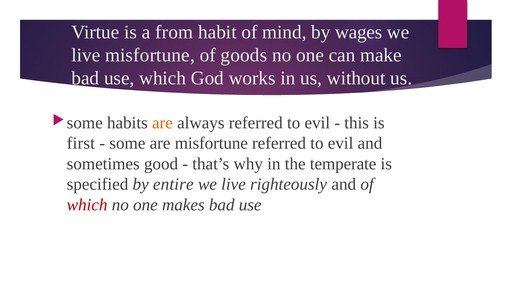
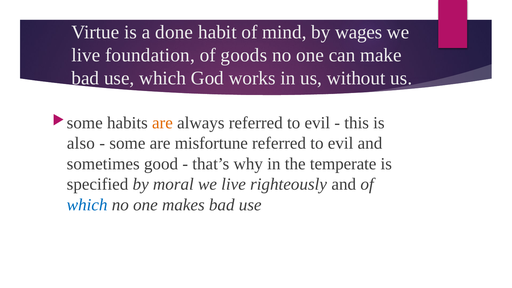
from: from -> done (174, 32)
live misfortune: misfortune -> foundation (150, 55)
first: first -> also (81, 143)
entire: entire -> moral (173, 184)
which colour: red -> blue (87, 205)
